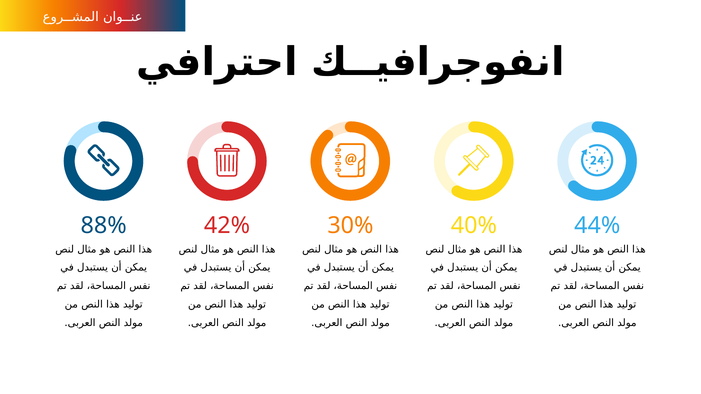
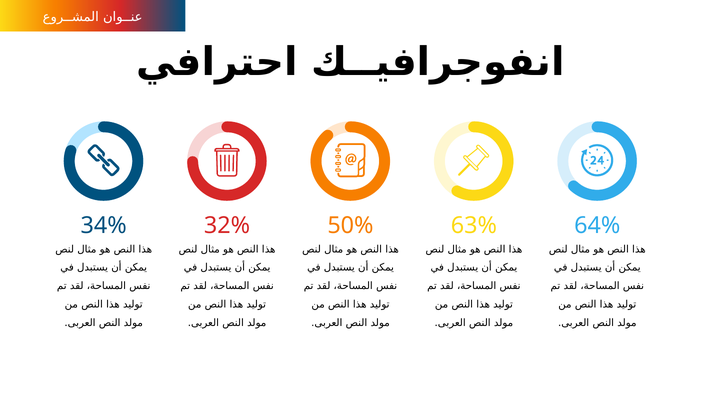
88%: 88% -> 34% (104, 226)
42%: 42% -> 32% (227, 226)
30%: 30% -> 50% (350, 226)
40%: 40% -> 63% (474, 226)
44%: 44% -> 64% (597, 226)
